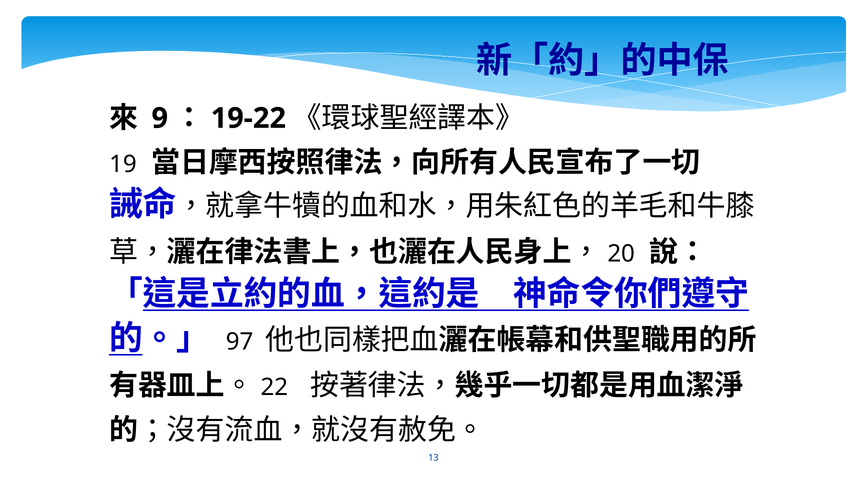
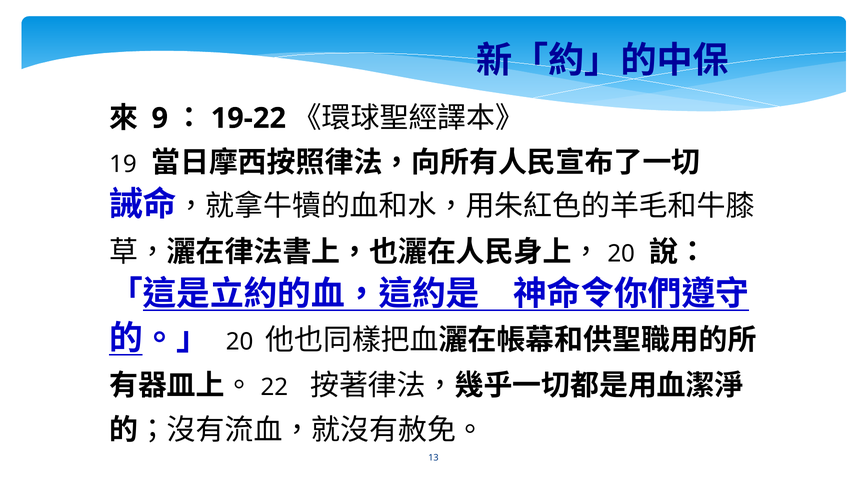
97: 97 -> 20 (240, 342)
